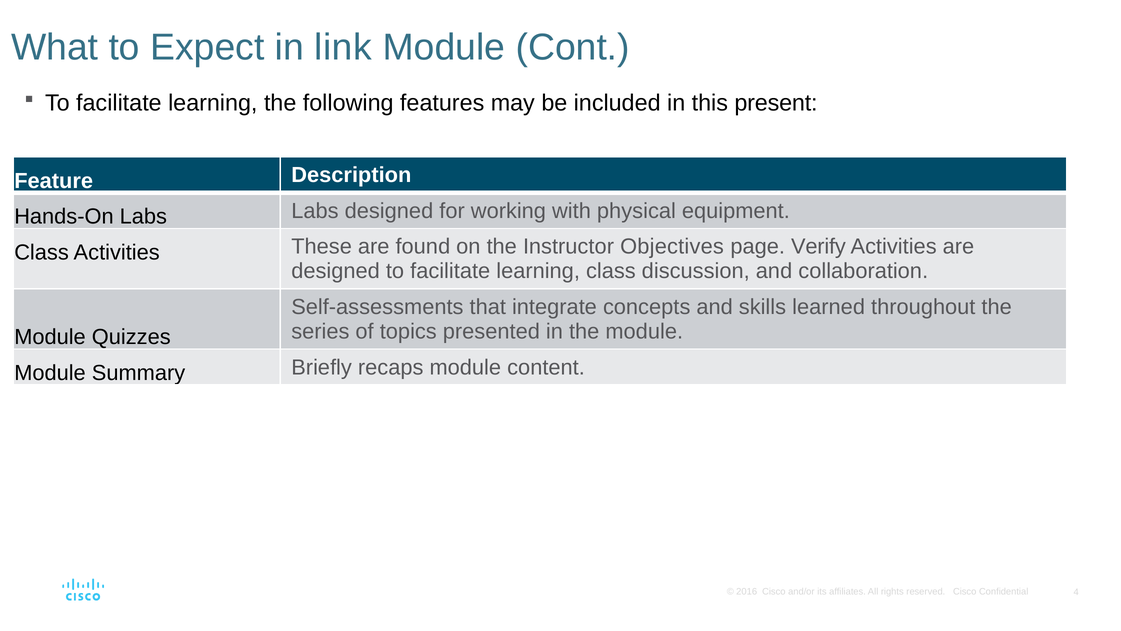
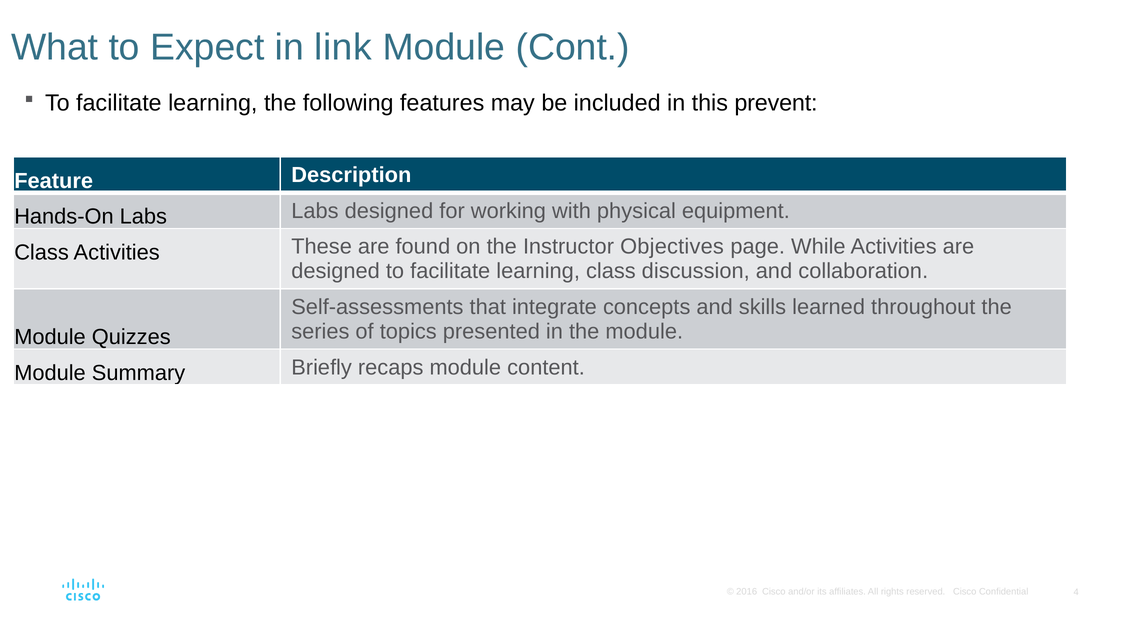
present: present -> prevent (776, 103)
Verify: Verify -> While (818, 247)
